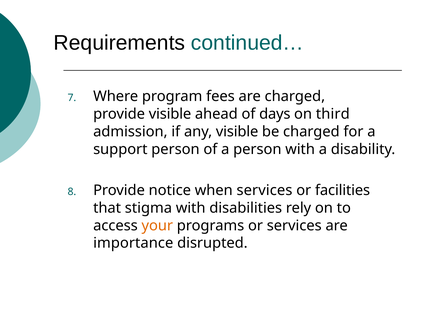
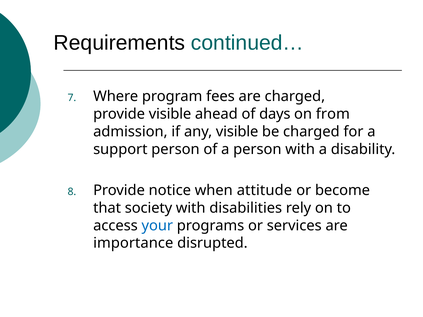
third: third -> from (333, 114)
when services: services -> attitude (264, 190)
facilities: facilities -> become (343, 190)
stigma: stigma -> society (148, 208)
your colour: orange -> blue (157, 226)
